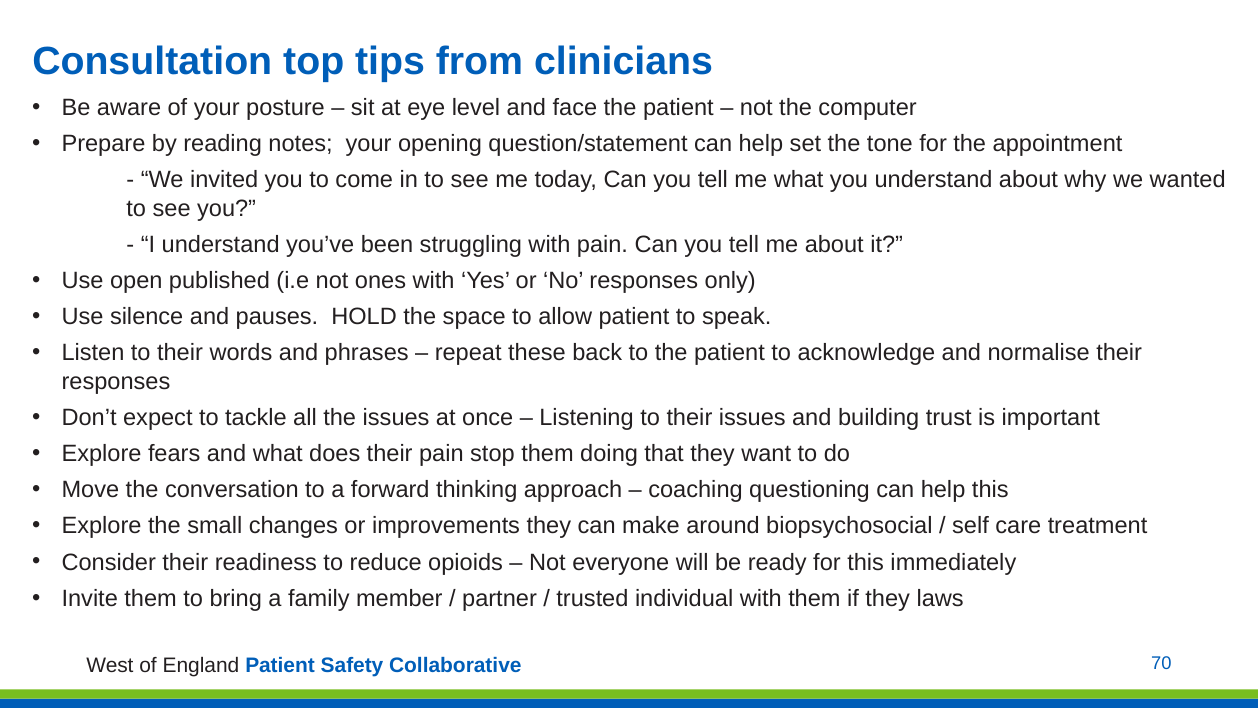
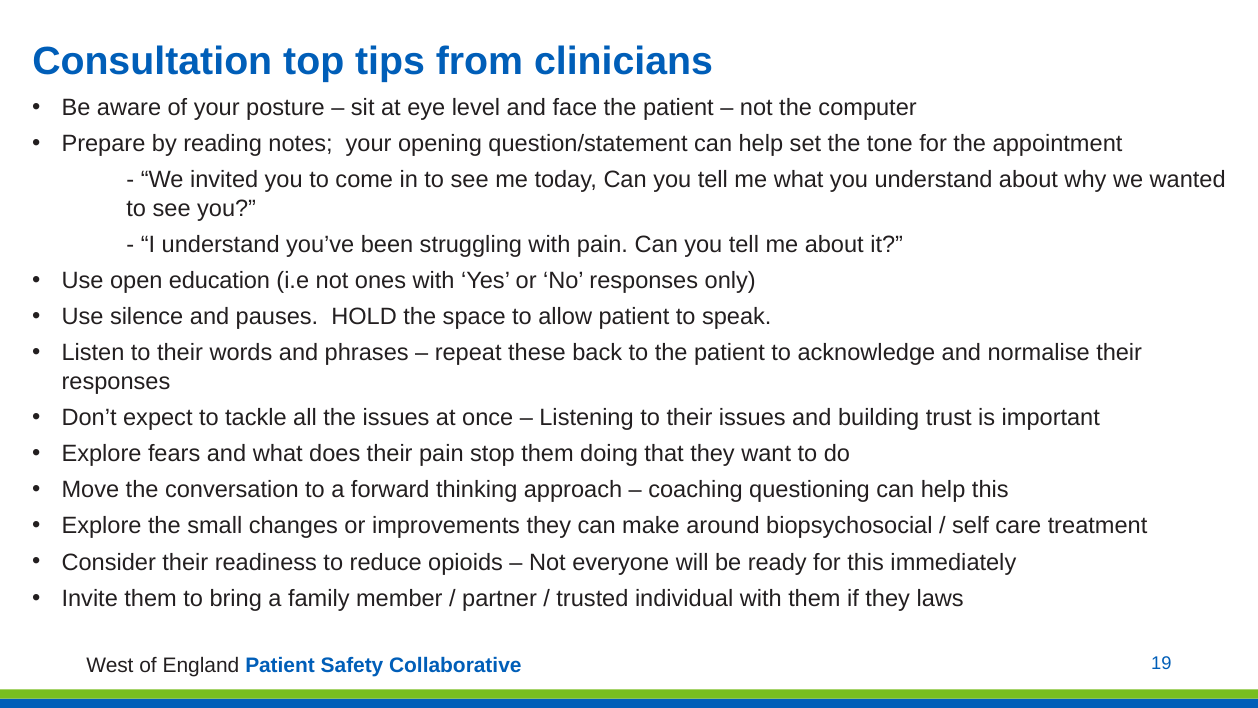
published: published -> education (219, 281)
70: 70 -> 19 (1161, 663)
